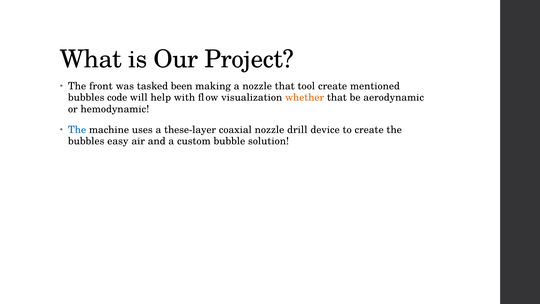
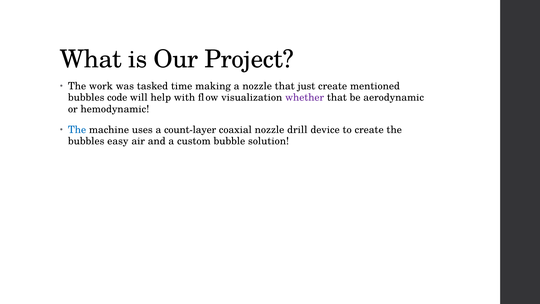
front: front -> work (101, 86)
been: been -> time (182, 86)
tool: tool -> just (306, 86)
whether colour: orange -> purple (305, 98)
these-layer: these-layer -> count-layer (190, 130)
